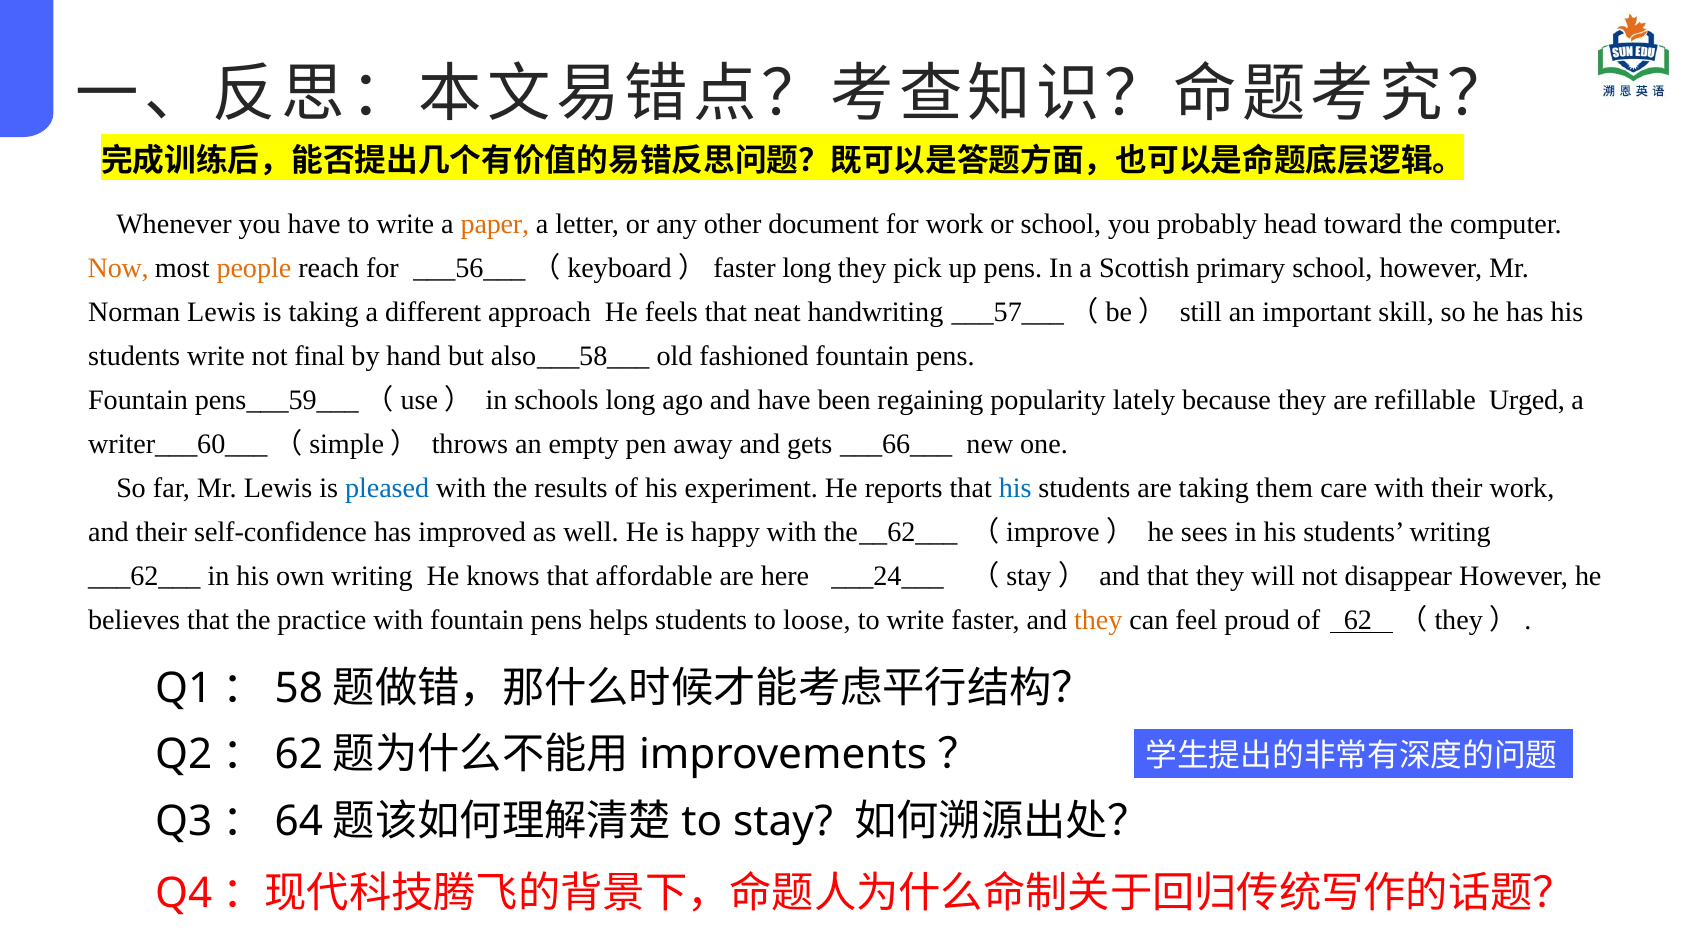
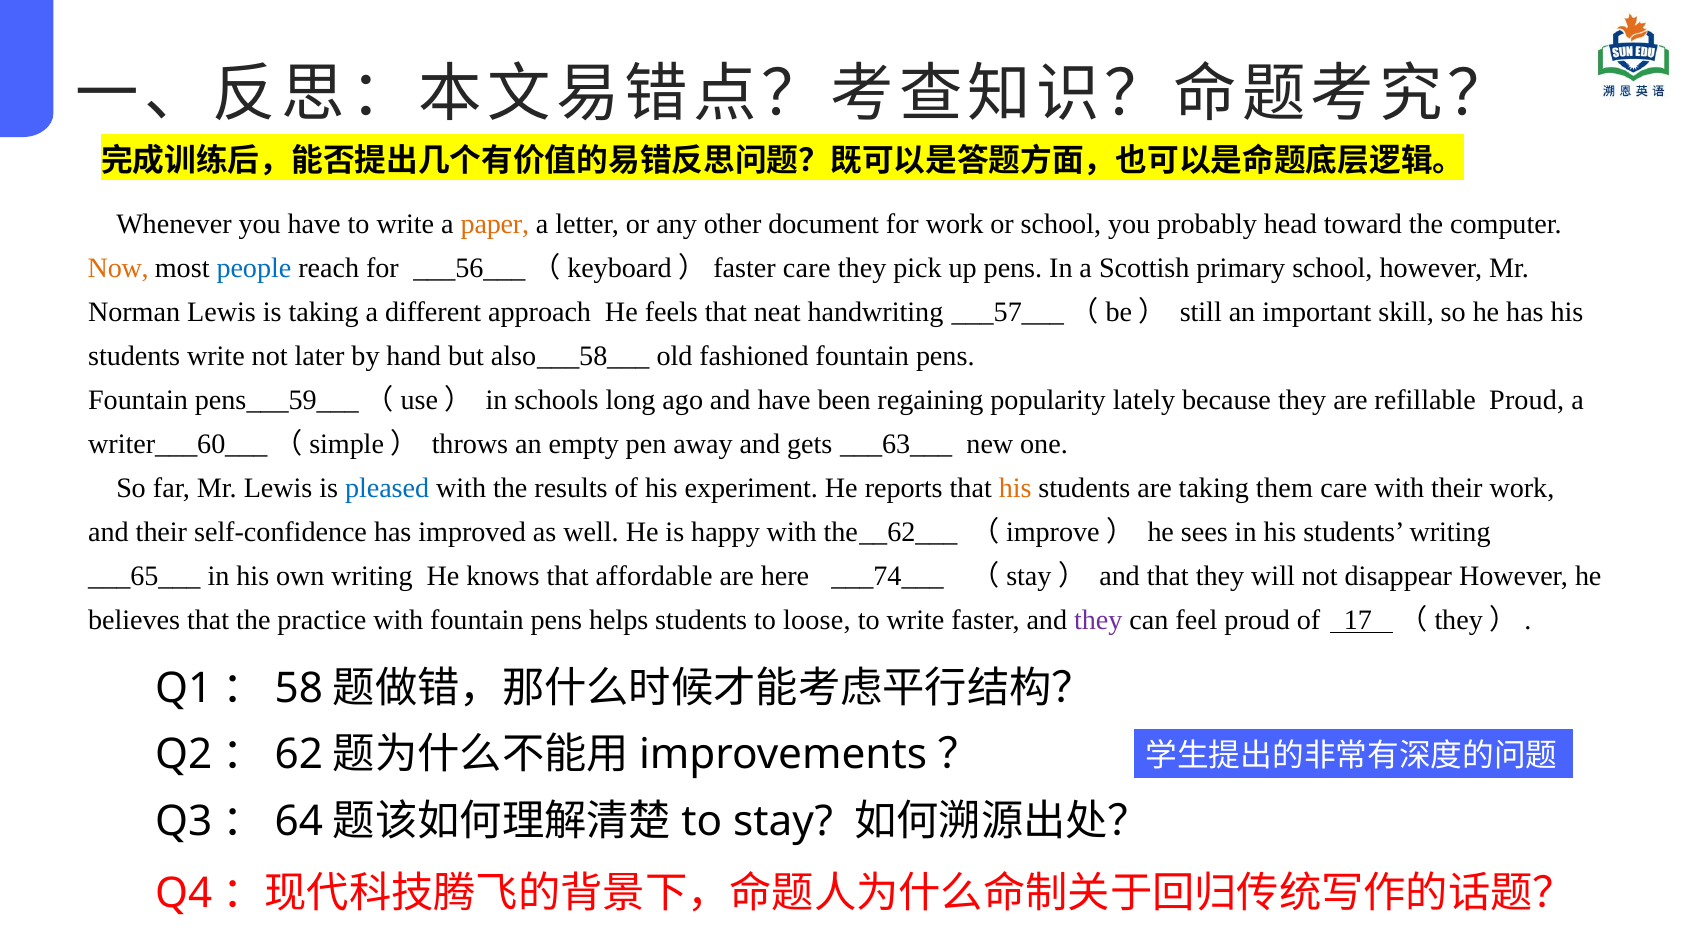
people colour: orange -> blue (254, 269)
___56___（keyboard）faster long: long -> care (807, 269)
final: final -> later (319, 357)
refillable Urged: Urged -> Proud (1527, 400)
___66___: ___66___ -> ___63___ (896, 444)
his colour: blue -> orange (1015, 488)
___62___: ___62___ -> ___65___ (144, 576)
___24___: ___24___ -> ___74___ (888, 576)
they colour: orange -> purple (1098, 620)
of 62: 62 -> 17 (1358, 620)
